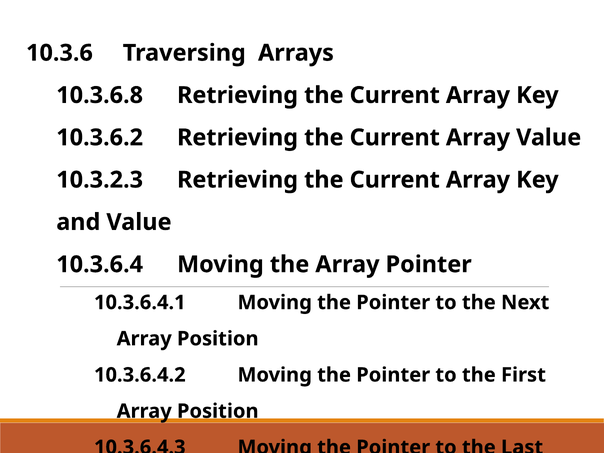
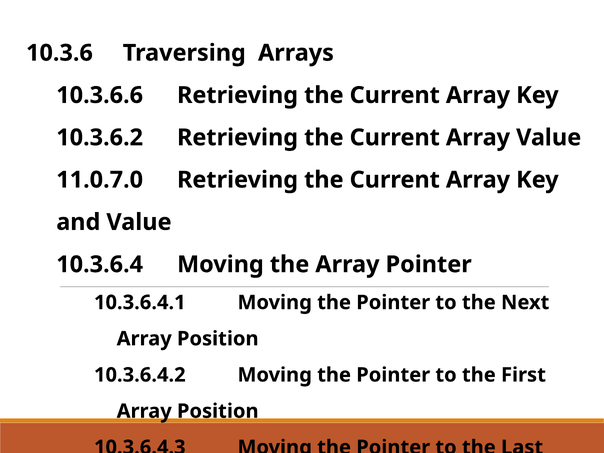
10.3.6.8: 10.3.6.8 -> 10.3.6.6 (100, 95)
10.3.2.3: 10.3.2.3 -> 11.0.7.0 (100, 180)
